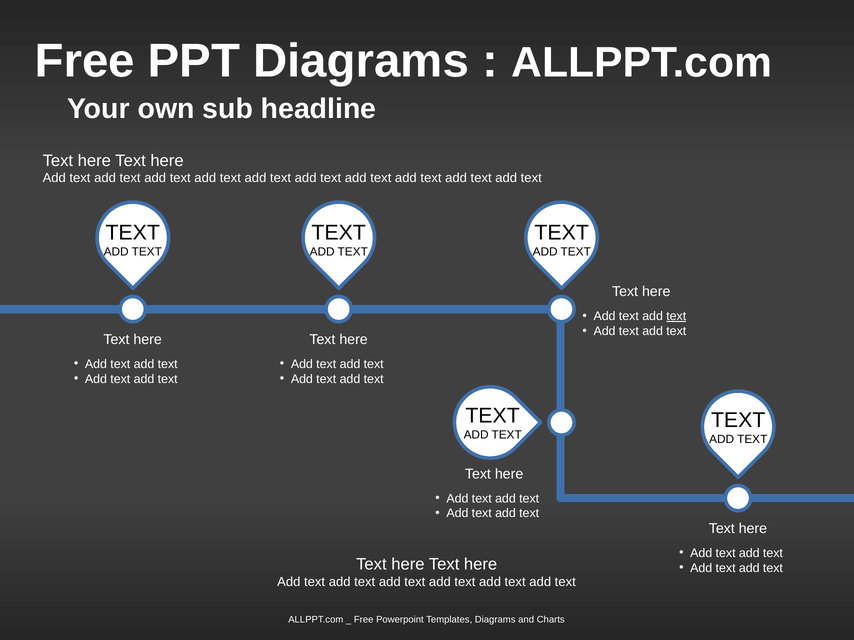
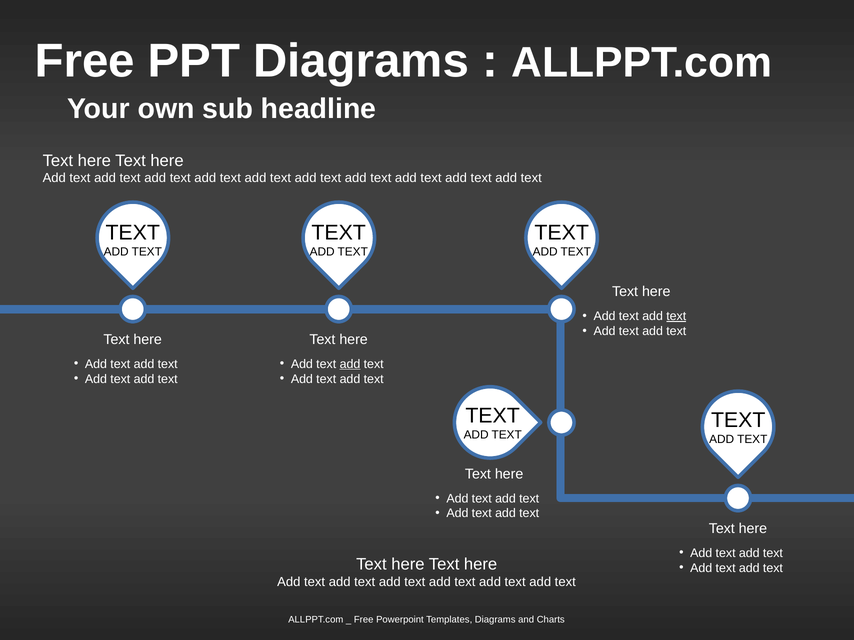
add underline: none -> present (350, 364)
